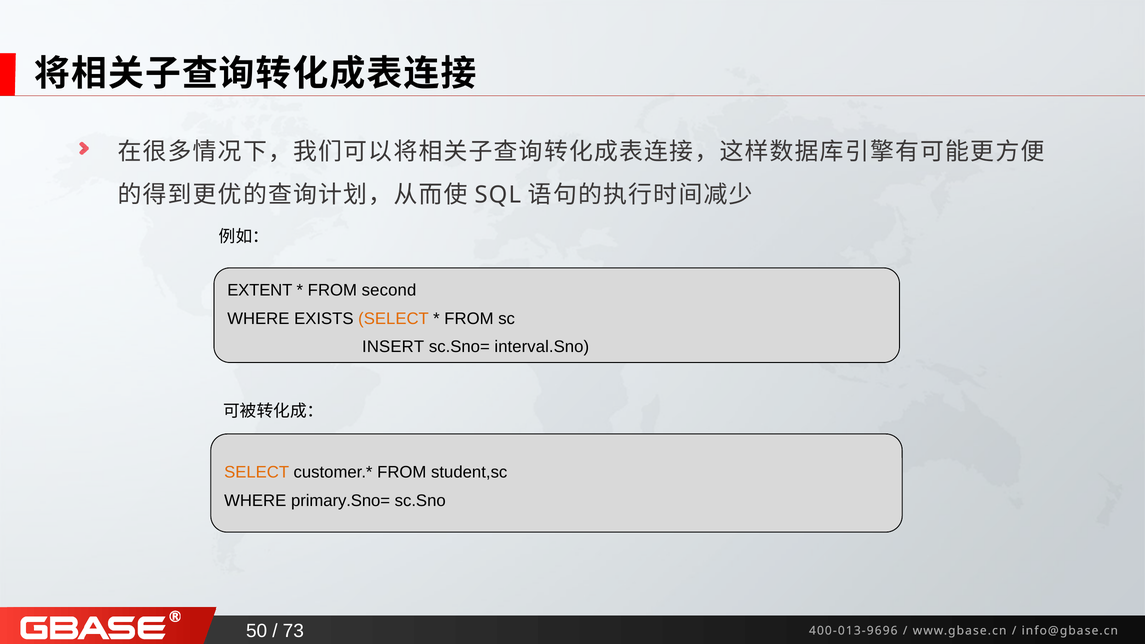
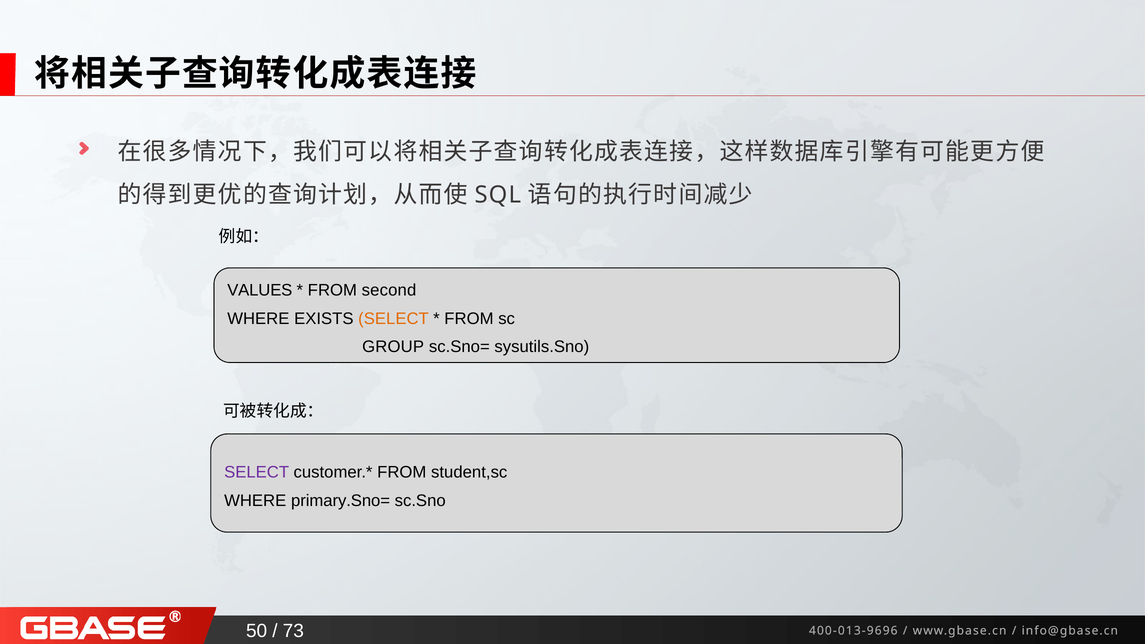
EXTENT: EXTENT -> VALUES (260, 290)
INSERT: INSERT -> GROUP (393, 347)
interval.Sno: interval.Sno -> sysutils.Sno (542, 347)
SELECT colour: orange -> purple (257, 472)
